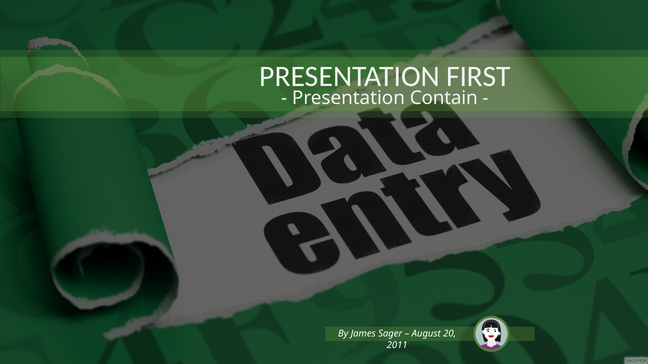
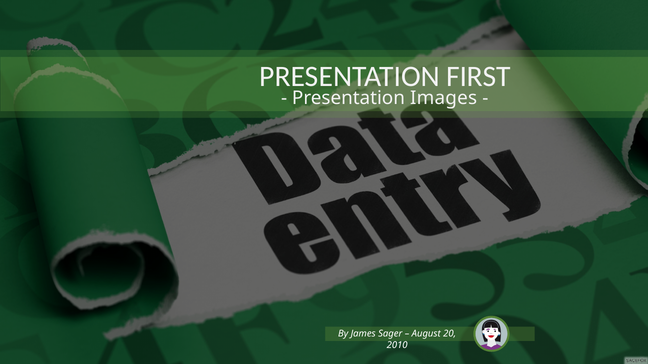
Contain: Contain -> Images (444, 98)
2011: 2011 -> 2010 (397, 345)
